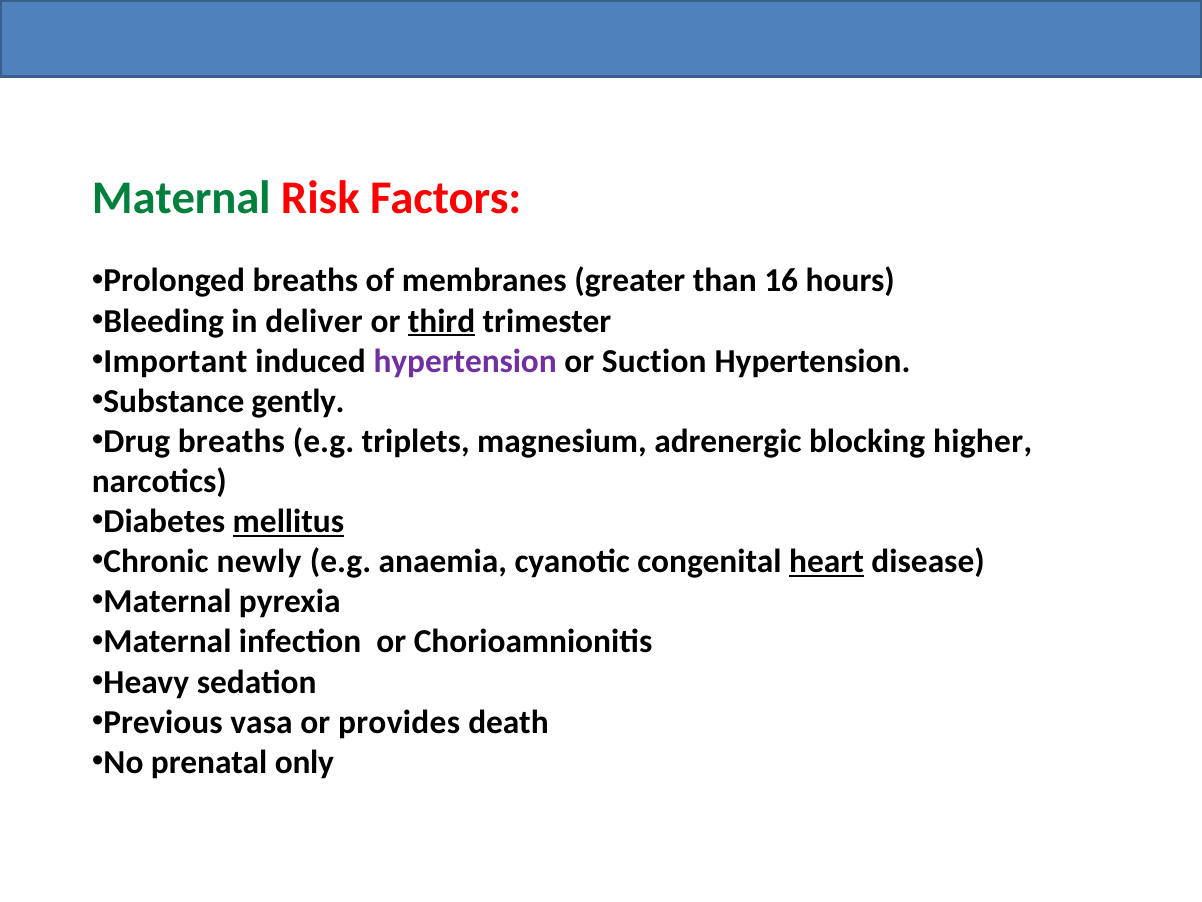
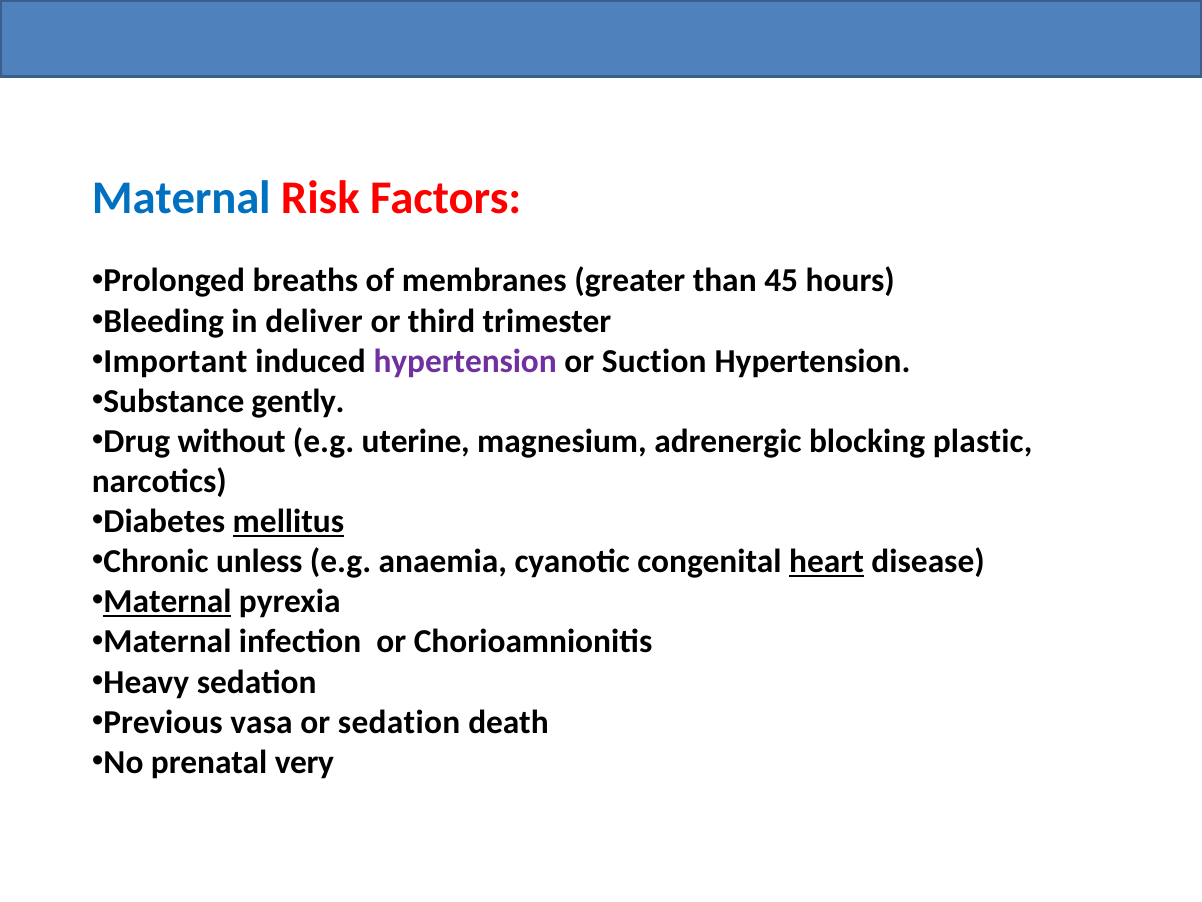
Maternal colour: green -> blue (181, 198)
16: 16 -> 45 (781, 281)
third underline: present -> none (442, 321)
Drug breaths: breaths -> without (232, 441)
triplets: triplets -> uterine (416, 441)
higher: higher -> plastic (983, 441)
newly: newly -> unless (259, 561)
Maternal underline: none -> present (168, 601)
or provides: provides -> sedation (399, 722)
only: only -> very (304, 762)
